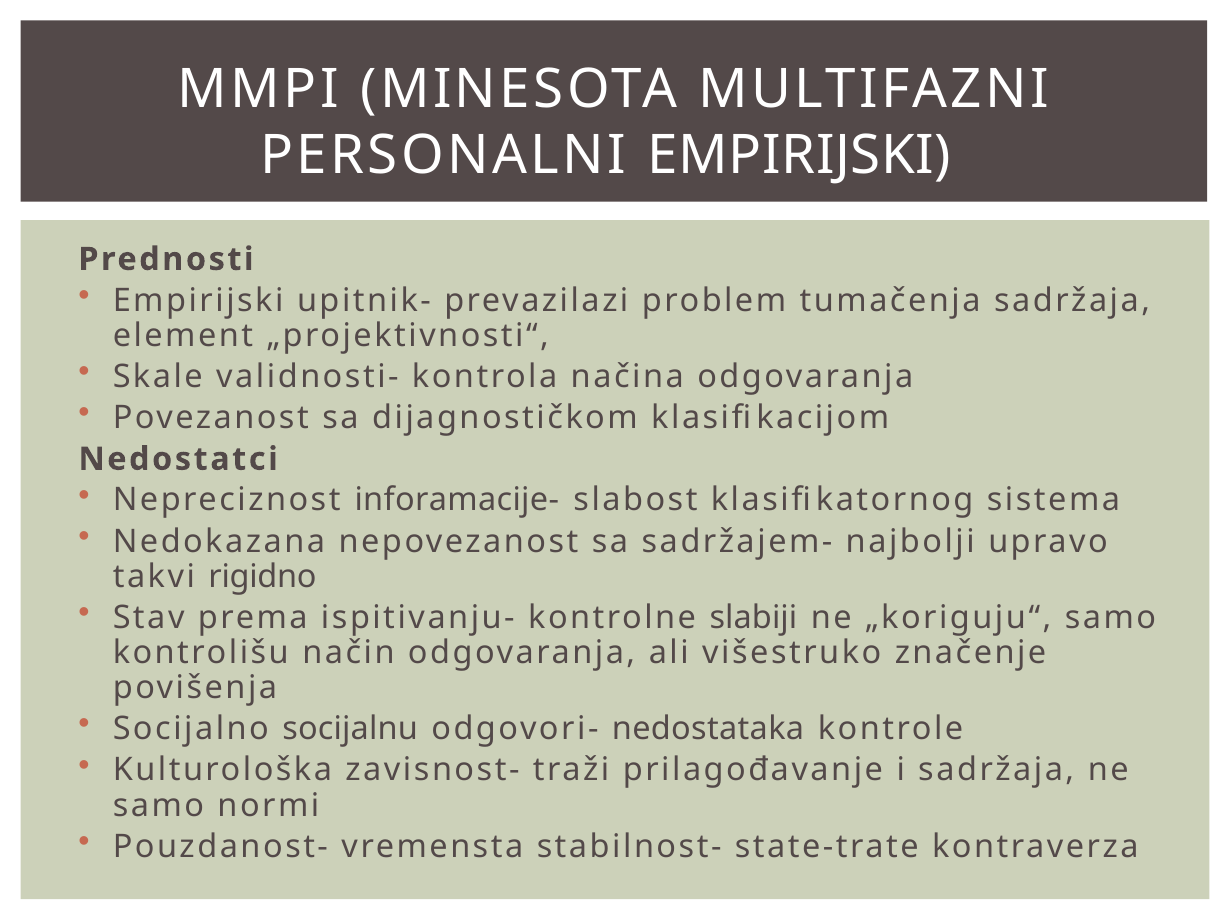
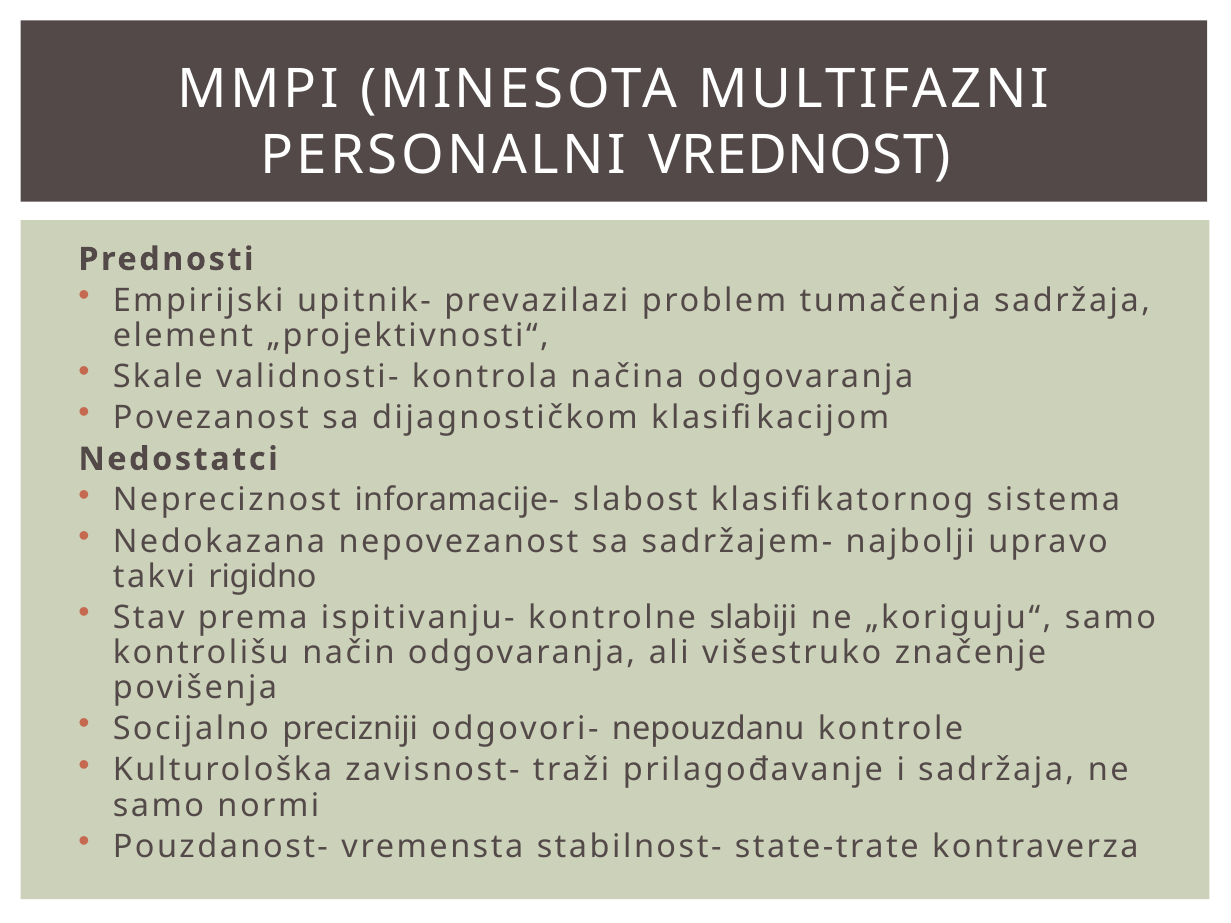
PERSONALNI EMPIRIJSKI: EMPIRIJSKI -> VREDNOST (800, 155)
socijalnu: socijalnu -> precizniji (350, 729)
nedostataka: nedostataka -> nepouzdanu (708, 729)
